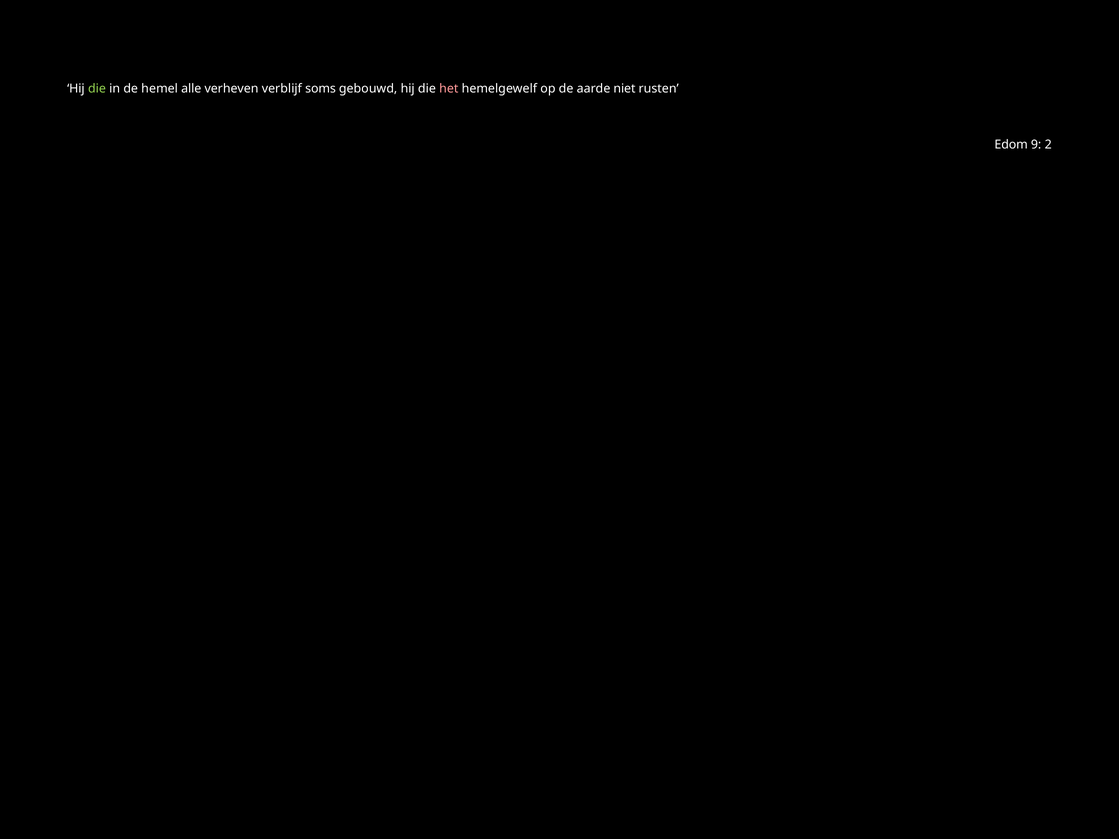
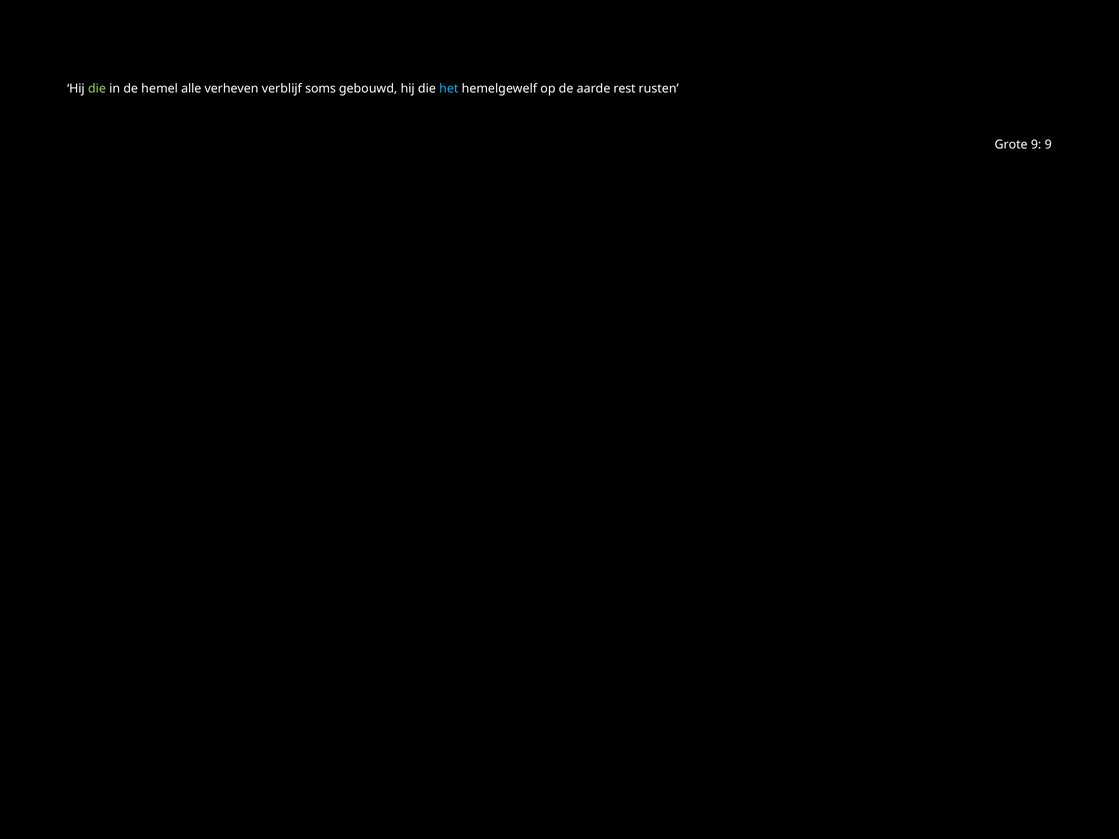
het colour: pink -> light blue (449, 89)
niet: niet -> rest (624, 89)
Edom: Edom -> Grote (1011, 145)
9 2: 2 -> 9 (1048, 145)
